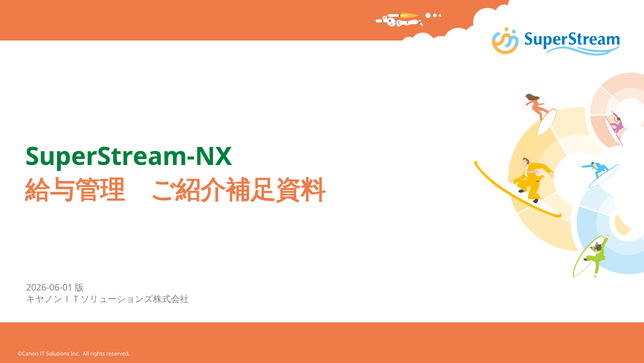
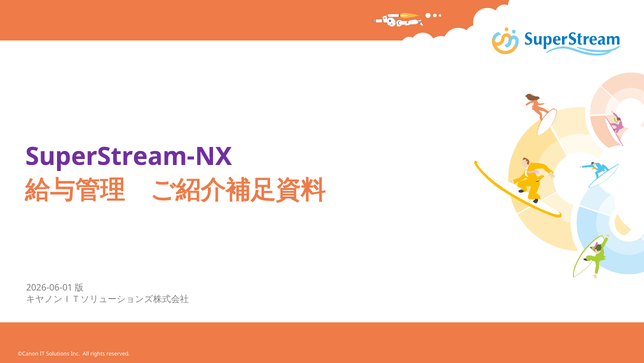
SuperStream-NX colour: green -> purple (129, 156)
